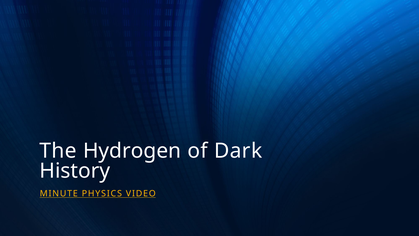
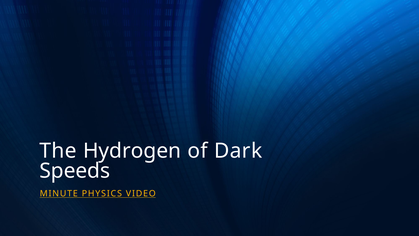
History: History -> Speeds (75, 171)
